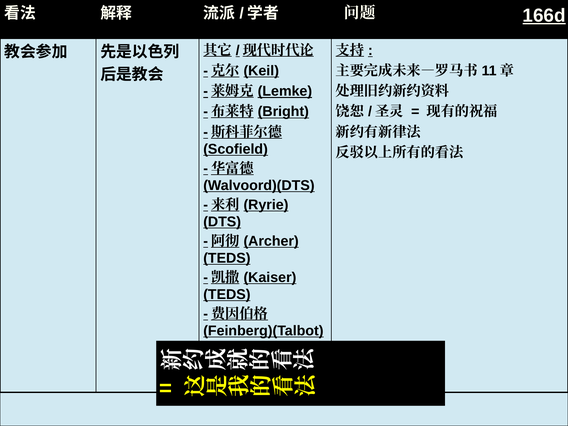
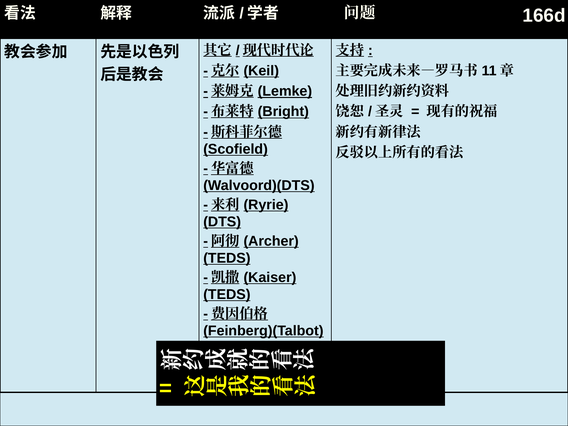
166d underline: present -> none (544, 15)
